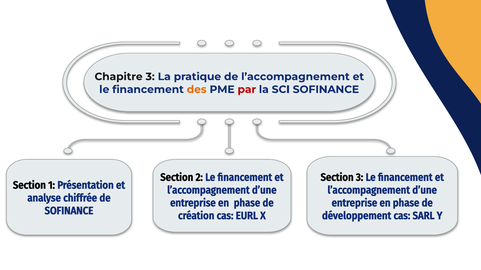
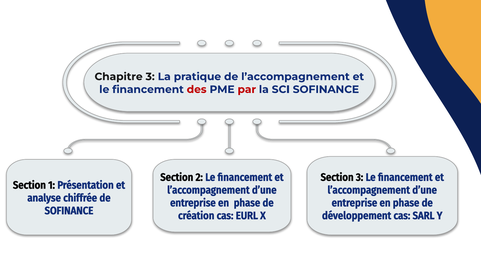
des colour: orange -> red (197, 90)
